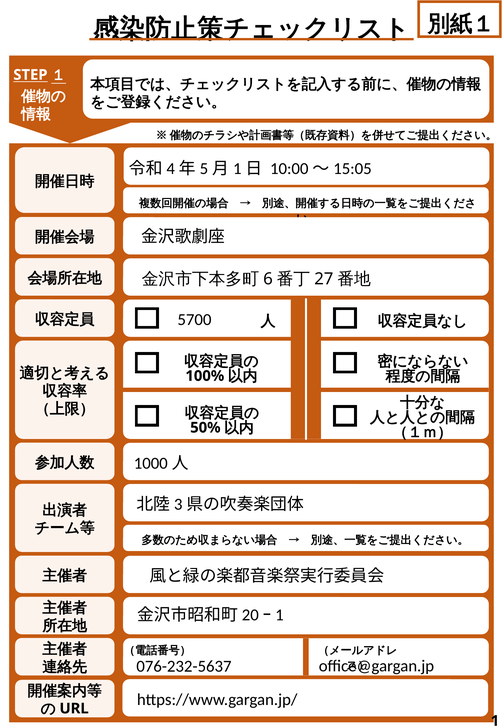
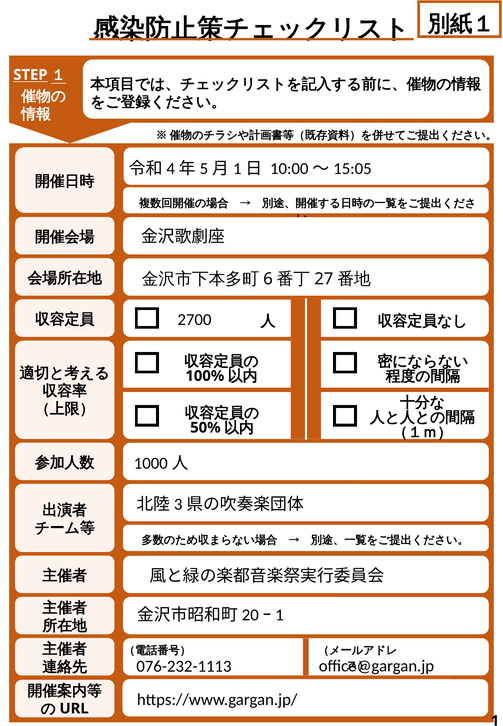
5700: 5700 -> 2700 (194, 320)
076-232-5637: 076-232-5637 -> 076-232-1113 (184, 667)
